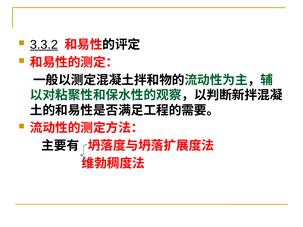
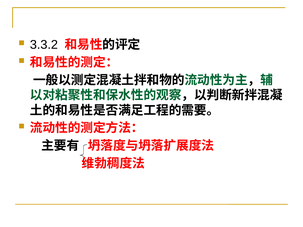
3.3.2 underline: present -> none (44, 45)
